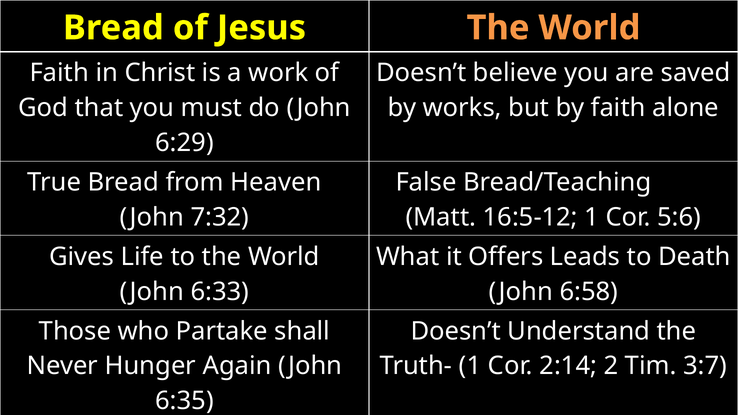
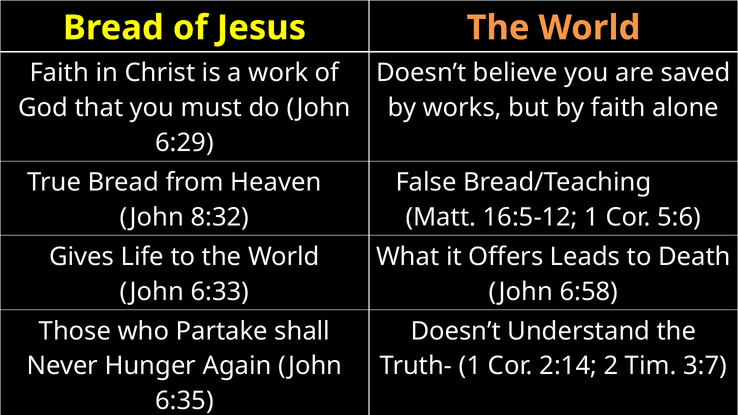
7:32: 7:32 -> 8:32 (220, 217)
